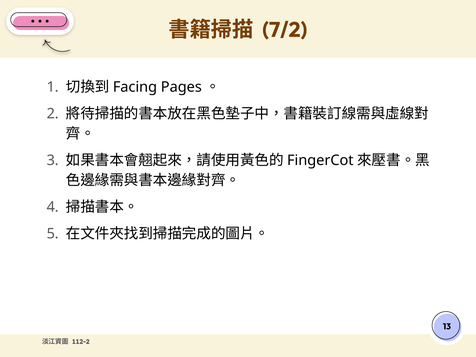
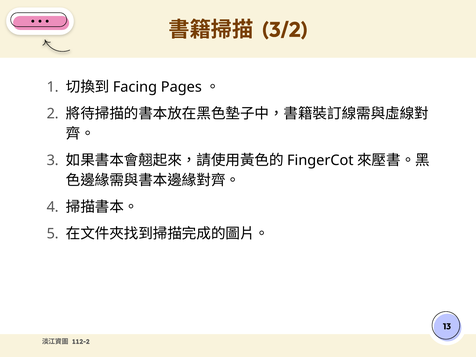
7/2: 7/2 -> 3/2 (285, 30)
